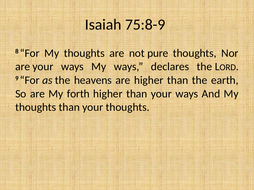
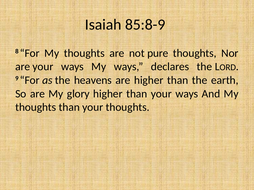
75:8-9: 75:8-9 -> 85:8-9 (145, 25)
forth: forth -> glory (78, 94)
